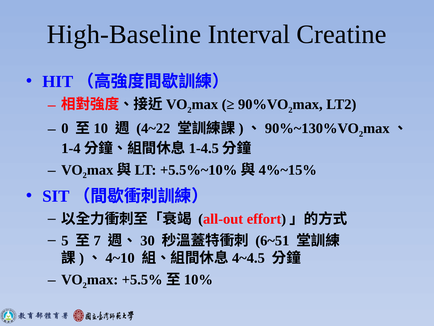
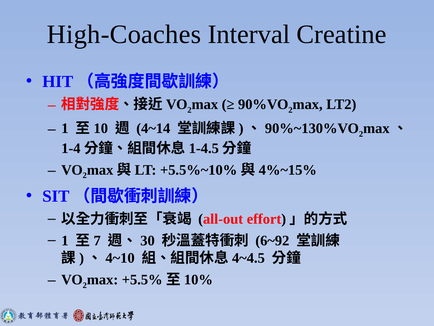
High-Baseline: High-Baseline -> High-Coaches (124, 34)
0: 0 -> 1 (65, 128)
4~22: 4~22 -> 4~14 (153, 128)
5: 5 -> 1 (65, 240)
6~51: 6~51 -> 6~92 (272, 240)
